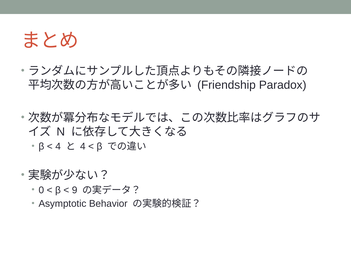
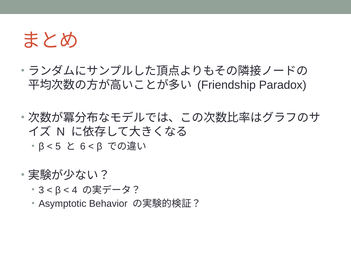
4: 4 -> 5 (58, 147)
4: 4 -> 6 (83, 147)
0: 0 -> 3 (41, 190)
9: 9 -> 4 (75, 190)
